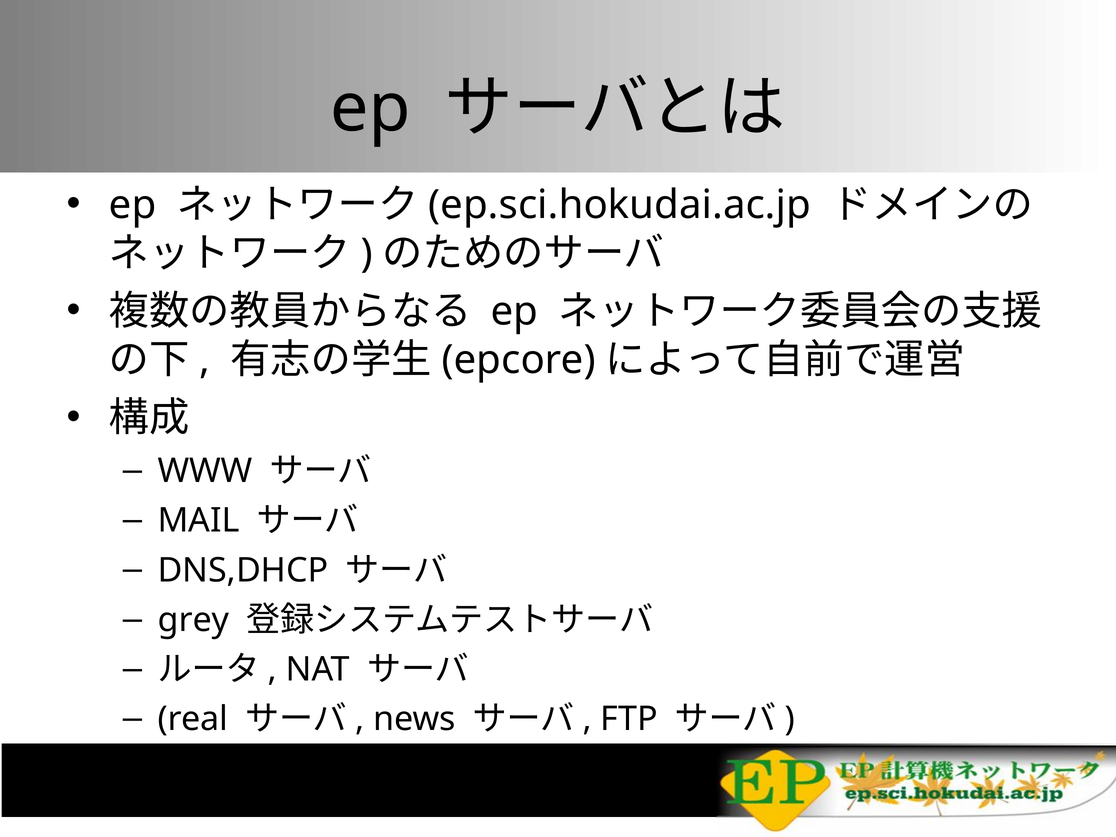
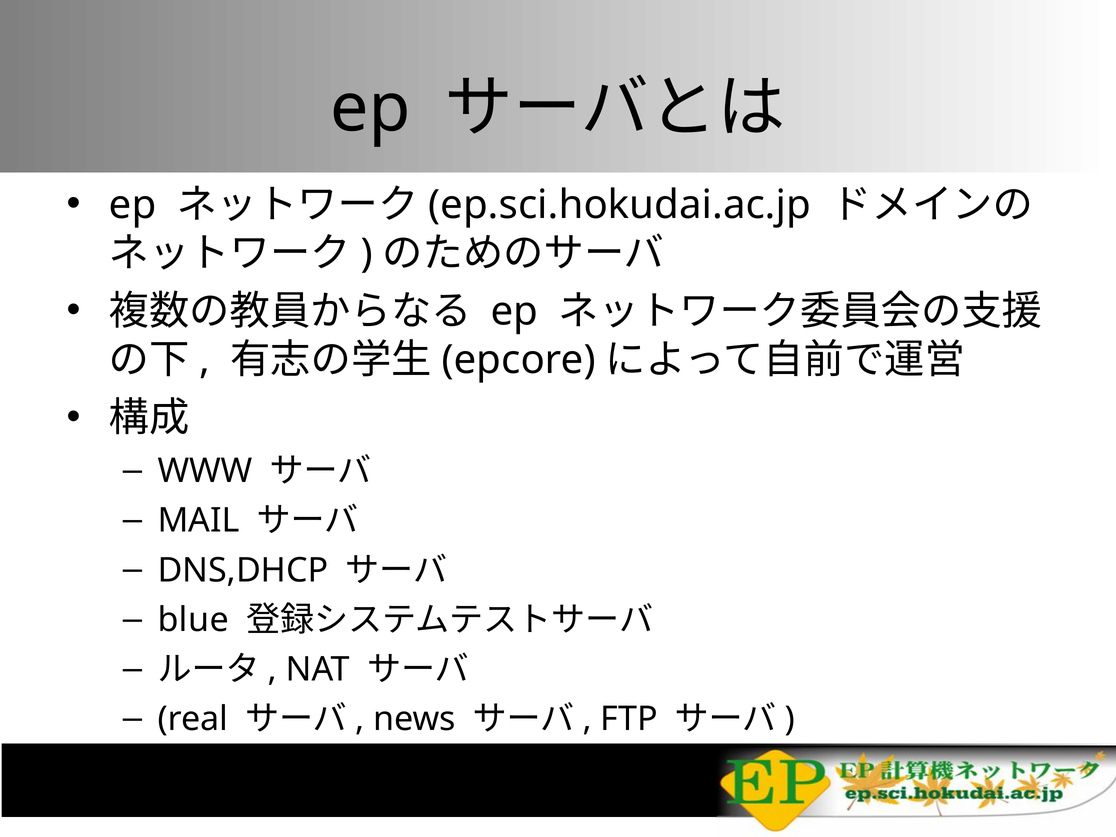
grey: grey -> blue (193, 620)
